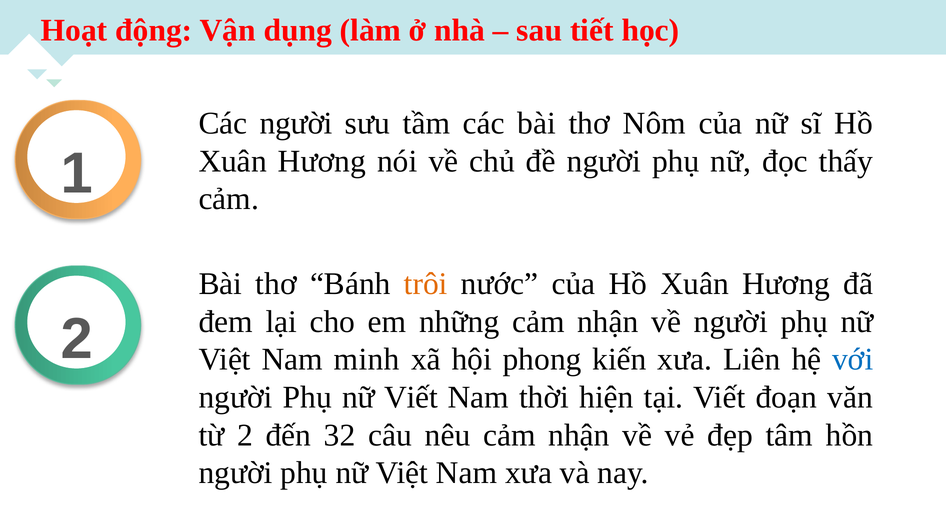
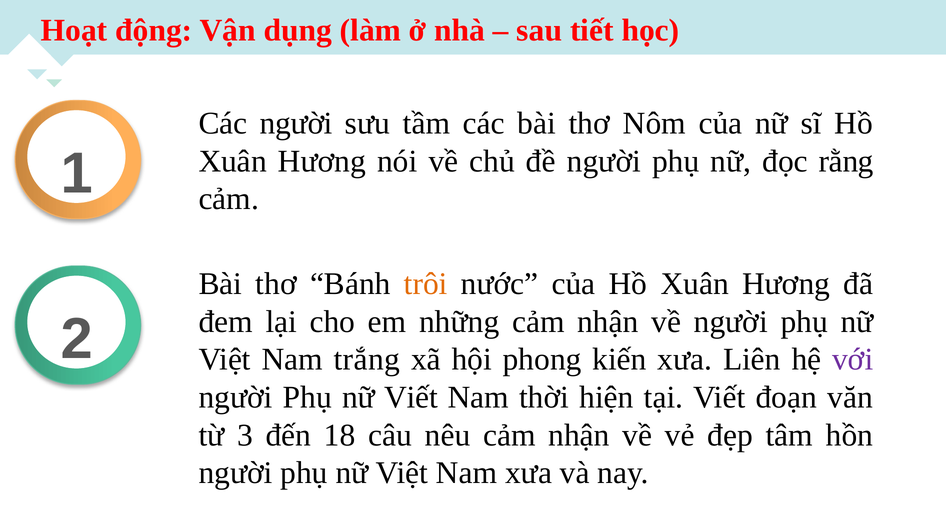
thấy: thấy -> rằng (846, 161)
minh: minh -> trắng (367, 360)
với colour: blue -> purple (853, 360)
từ 2: 2 -> 3 (245, 435)
32: 32 -> 18 (340, 435)
